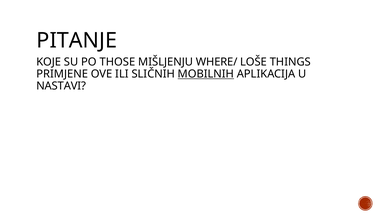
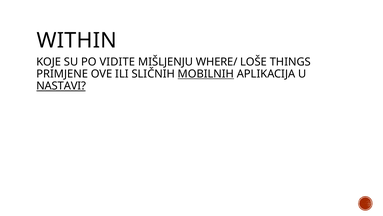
PITANJE: PITANJE -> WITHIN (77, 40)
THOSE: THOSE -> VIDITE (117, 62)
NASTAVI underline: none -> present (61, 86)
